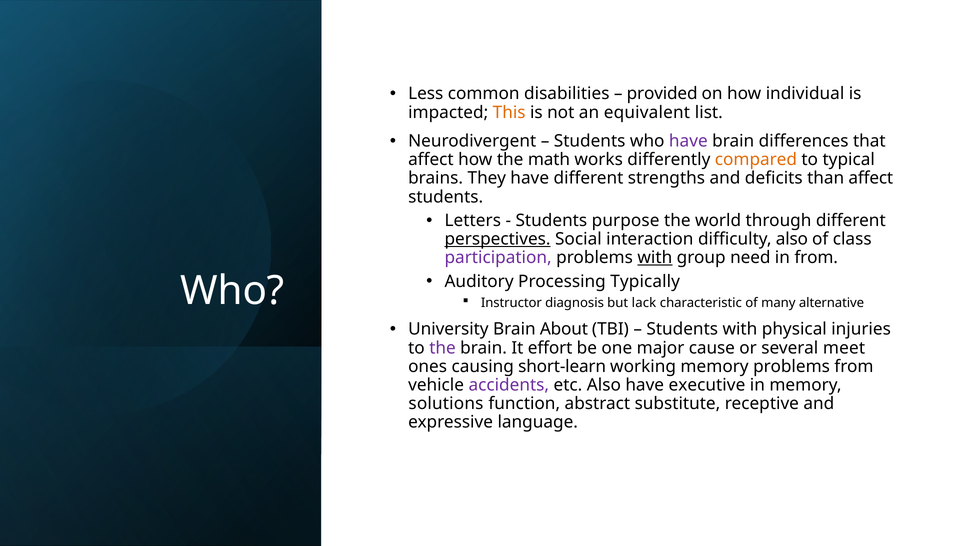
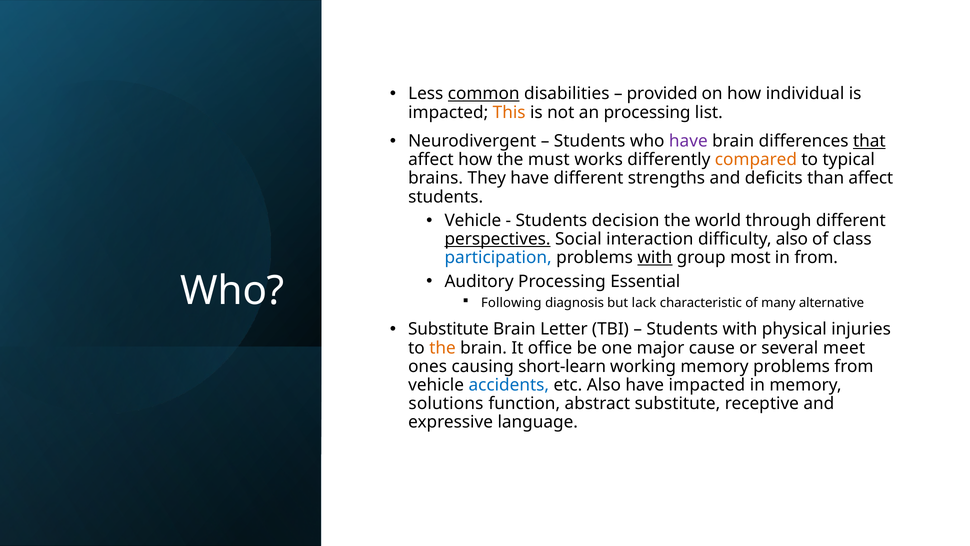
common underline: none -> present (484, 94)
an equivalent: equivalent -> processing (647, 112)
that underline: none -> present (869, 141)
math: math -> must (549, 160)
Letters: Letters -> Vehicle (473, 220)
purpose: purpose -> decision (626, 220)
participation colour: purple -> blue (498, 258)
need: need -> most (750, 258)
Typically: Typically -> Essential (645, 281)
Instructor: Instructor -> Following (511, 303)
University: University -> Substitute (448, 329)
About: About -> Letter (564, 329)
the colour: purple -> orange (443, 348)
effort: effort -> office (550, 348)
accidents colour: purple -> blue (509, 385)
have executive: executive -> impacted (707, 385)
